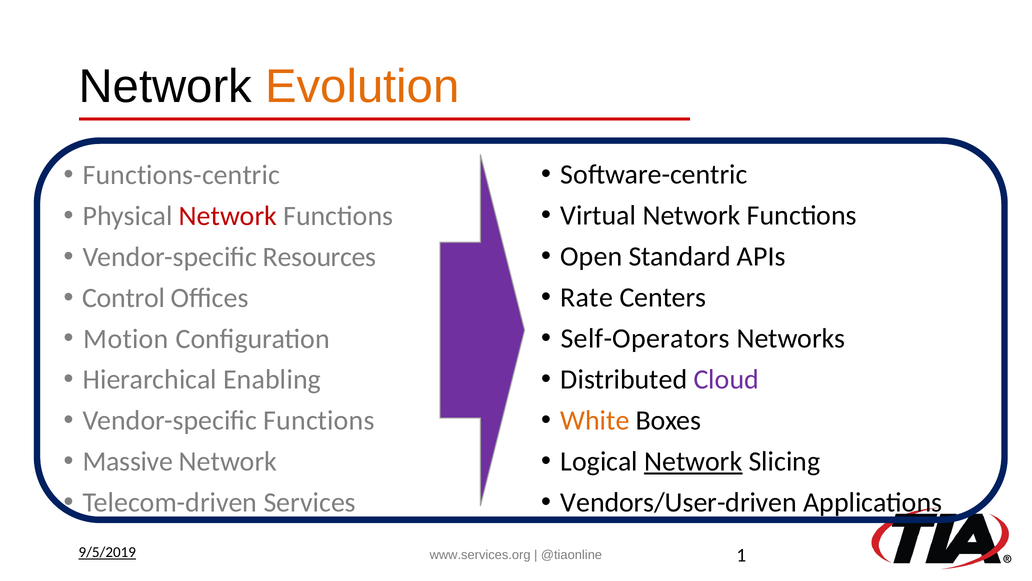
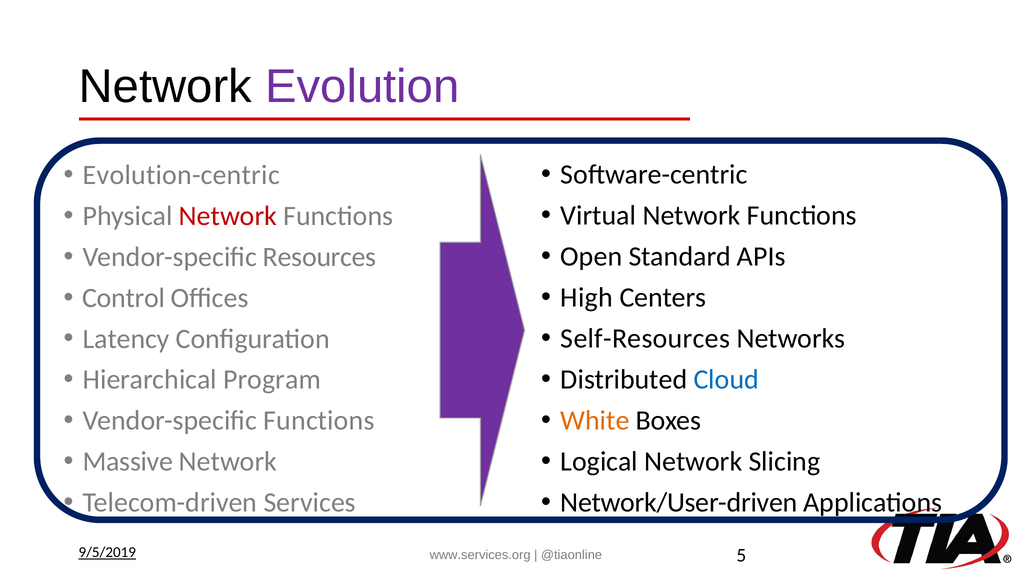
Evolution colour: orange -> purple (362, 87)
Functions-centric: Functions-centric -> Evolution-centric (181, 175)
Rate: Rate -> High (587, 297)
Self-Operators: Self-Operators -> Self-Resources (645, 338)
Motion: Motion -> Latency (126, 338)
Cloud colour: purple -> blue (726, 379)
Enabling: Enabling -> Program (272, 379)
Network underline: present -> none (693, 461)
Vendors/User-driven: Vendors/User-driven -> Network/User-driven (679, 502)
1: 1 -> 5 (741, 555)
